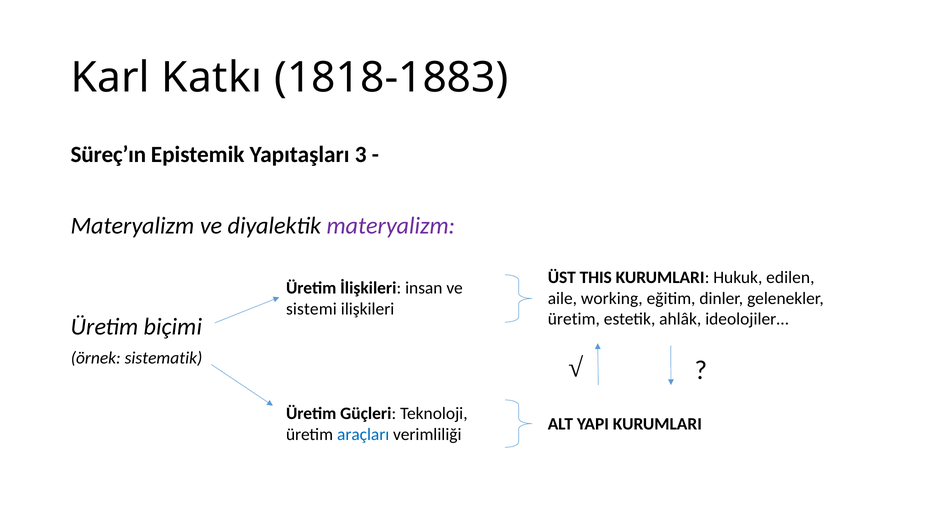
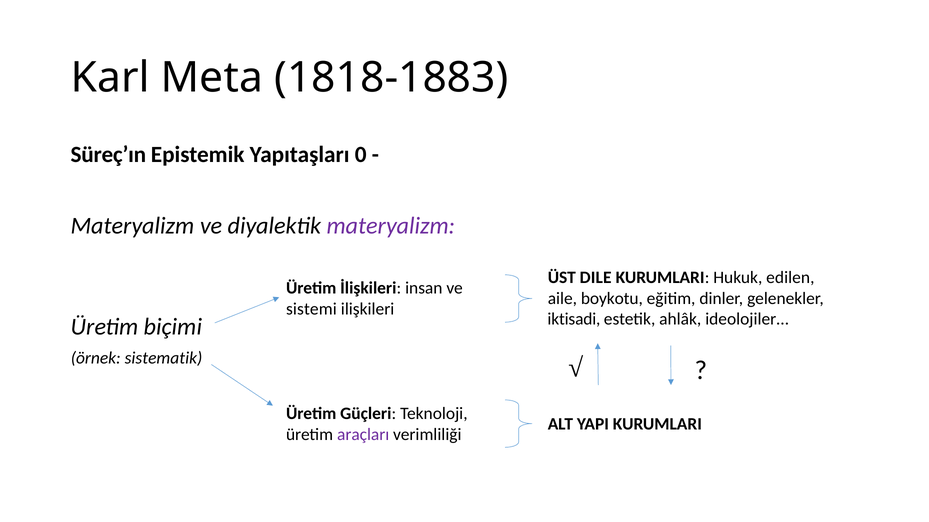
Katkı: Katkı -> Meta (212, 78)
3: 3 -> 0 (361, 155)
THIS: THIS -> DILE (596, 278)
working: working -> boykotu (612, 299)
üretim: üretim -> iktisadi (574, 320)
araçları colour: blue -> purple (363, 435)
